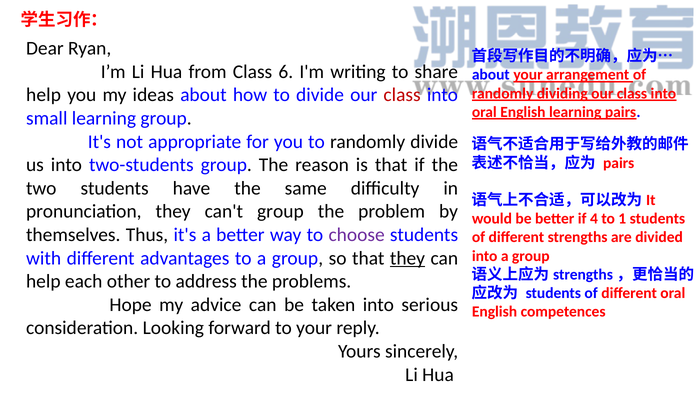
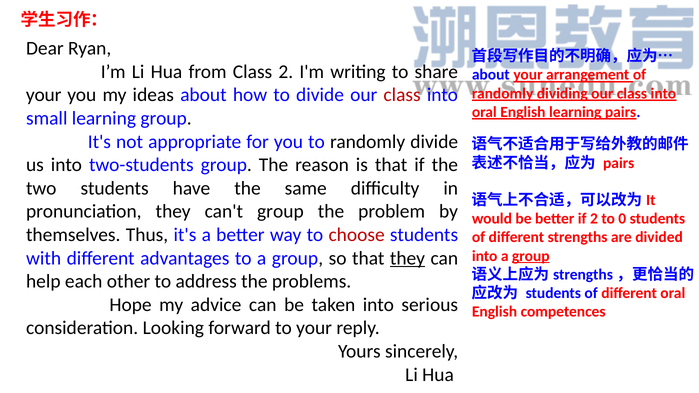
Class 6: 6 -> 2 (286, 72)
help: help -> your (44, 95)
if 4: 4 -> 2 (594, 219)
1: 1 -> 0 (622, 219)
choose colour: purple -> red (357, 235)
group underline: none -> present (531, 256)
